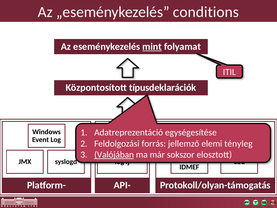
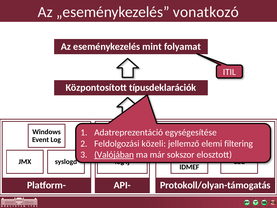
conditions: conditions -> vonatkozó (206, 12)
mint underline: present -> none (152, 46)
forrás: forrás -> közeli (154, 143)
tényleg: tényleg -> filtering (239, 143)
